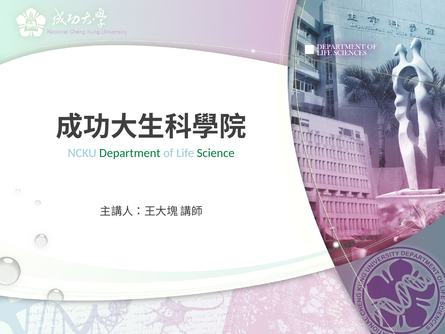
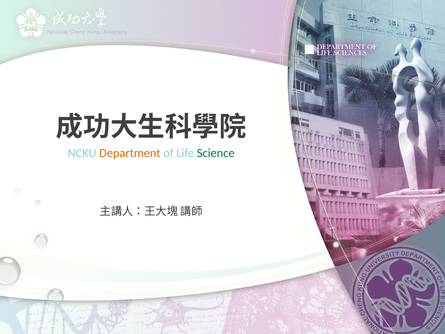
Department colour: green -> orange (130, 153)
